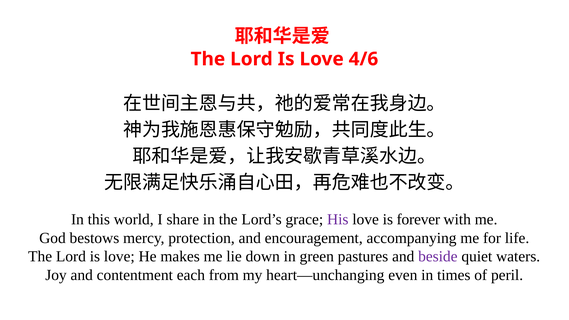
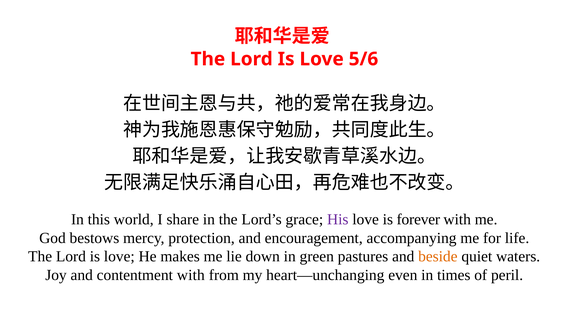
4/6: 4/6 -> 5/6 (363, 59)
beside colour: purple -> orange (438, 257)
contentment each: each -> with (191, 275)
